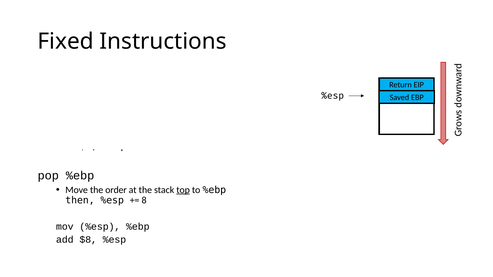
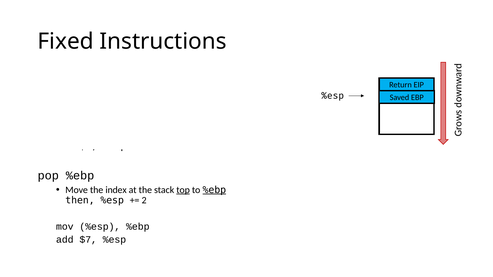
order: order -> index (116, 190)
%ebp underline: none -> present (214, 190)
8: 8 -> 2 (144, 201)
$8: $8 -> $7 (88, 240)
